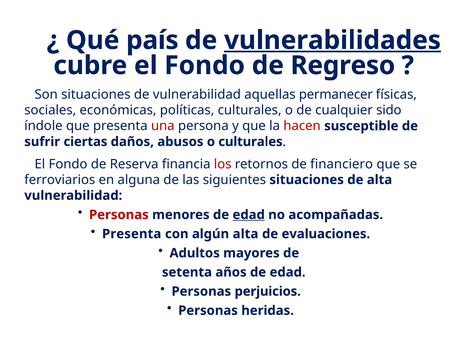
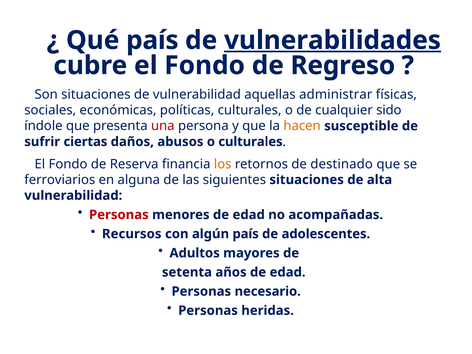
permanecer: permanecer -> administrar (336, 94)
hacen colour: red -> orange (302, 126)
los colour: red -> orange (223, 164)
financiero: financiero -> destinado (342, 164)
edad underline: present -> none (249, 215)
Presenta: Presenta -> Recursos (132, 234)
algún alta: alta -> país (246, 234)
evaluaciones: evaluaciones -> adolescentes (326, 234)
perjuicios: perjuicios -> necesario (268, 291)
